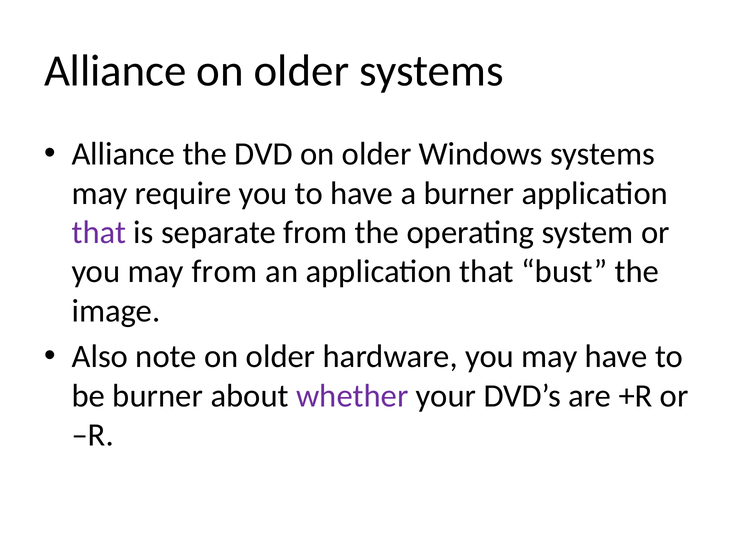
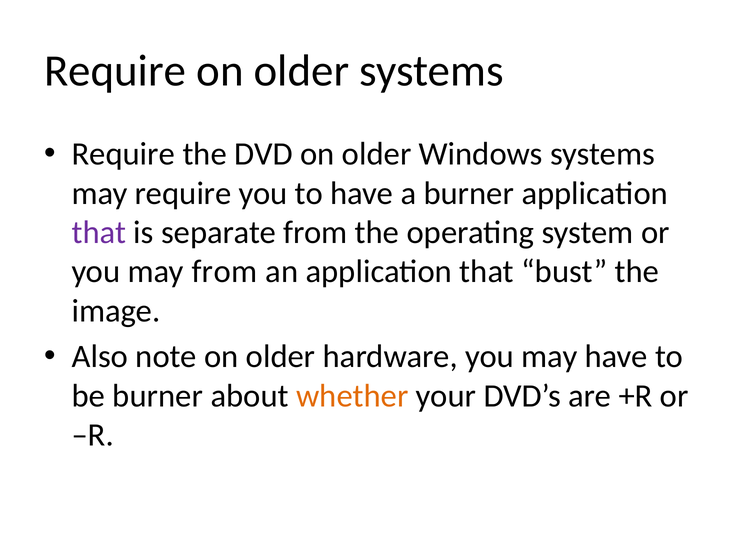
Alliance: Alliance -> Require (115, 71)
Alliance: Alliance -> Require (123, 154)
whether colour: purple -> orange (352, 396)
